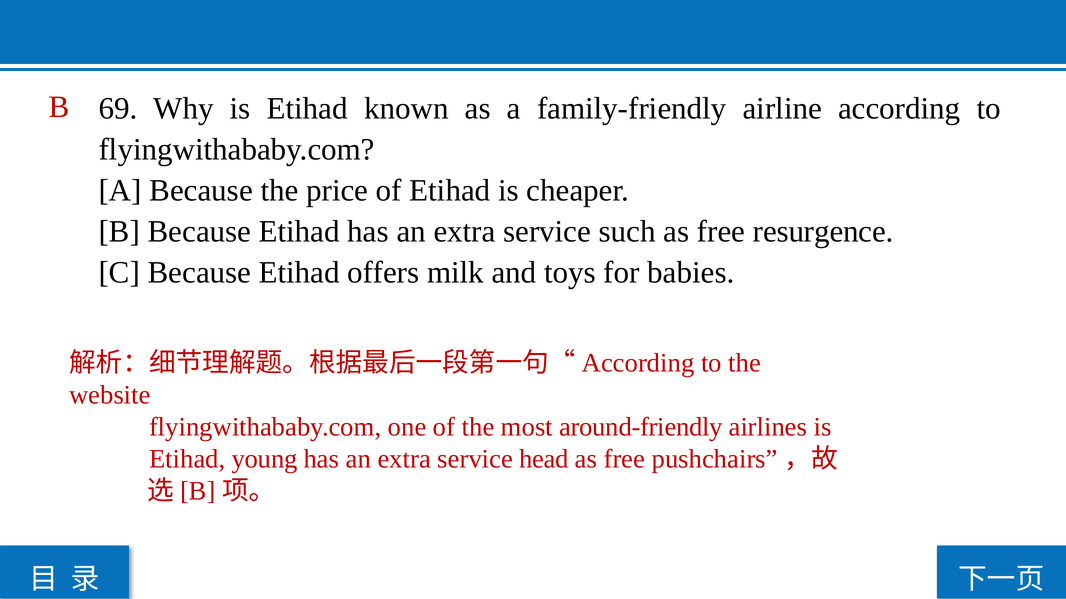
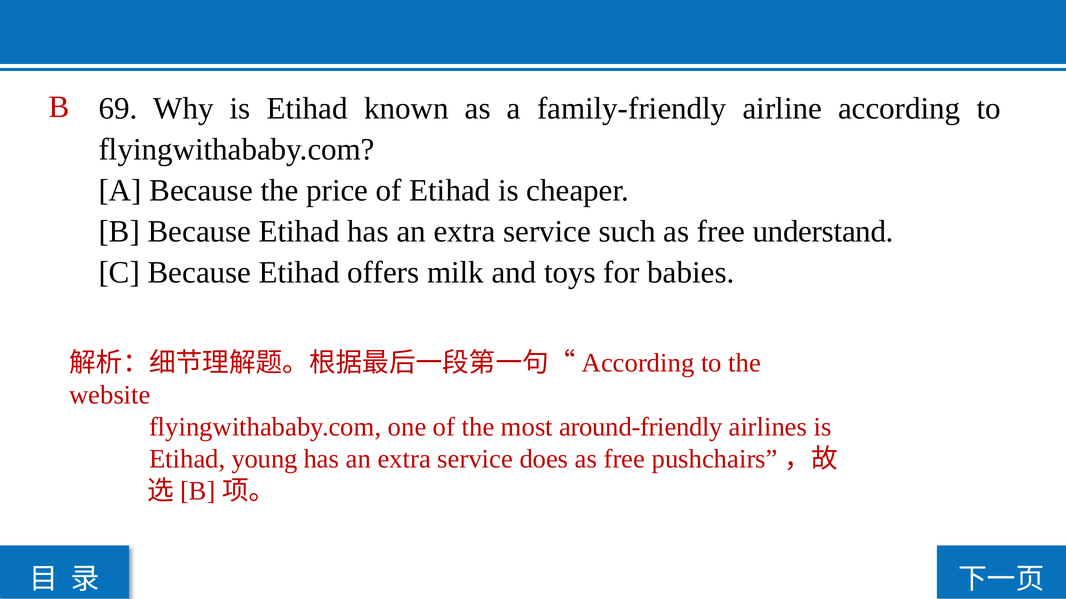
resurgence: resurgence -> understand (823, 232)
head: head -> does (544, 459)
